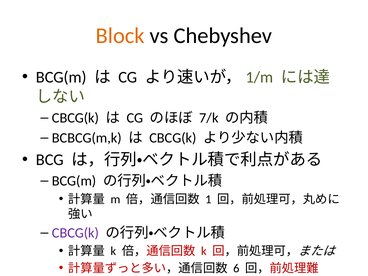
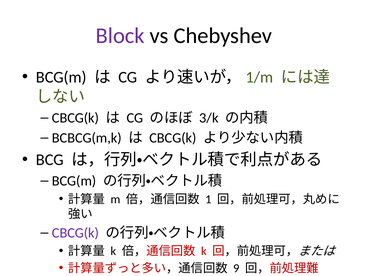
Block colour: orange -> purple (120, 36)
7/k: 7/k -> 3/k (209, 118)
6: 6 -> 9 (236, 268)
